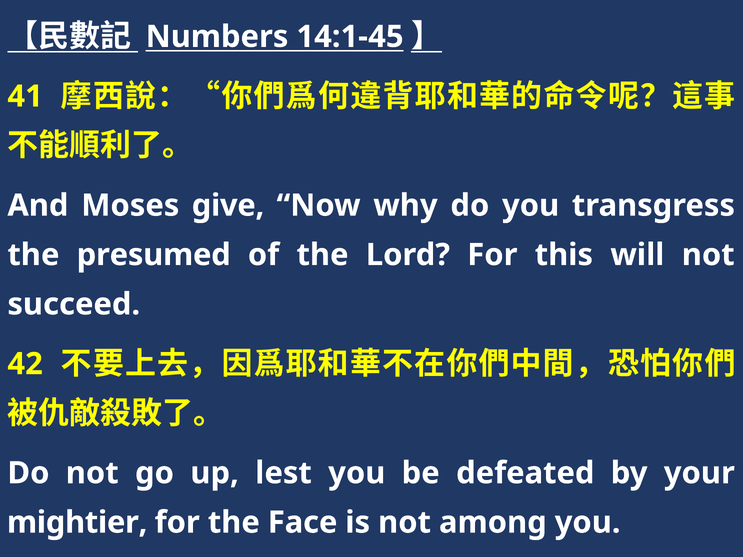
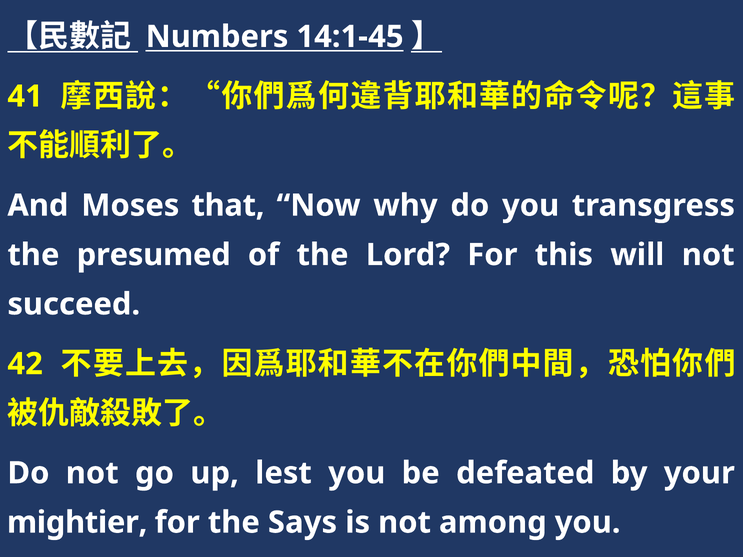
give: give -> that (228, 206)
Face: Face -> Says (302, 523)
